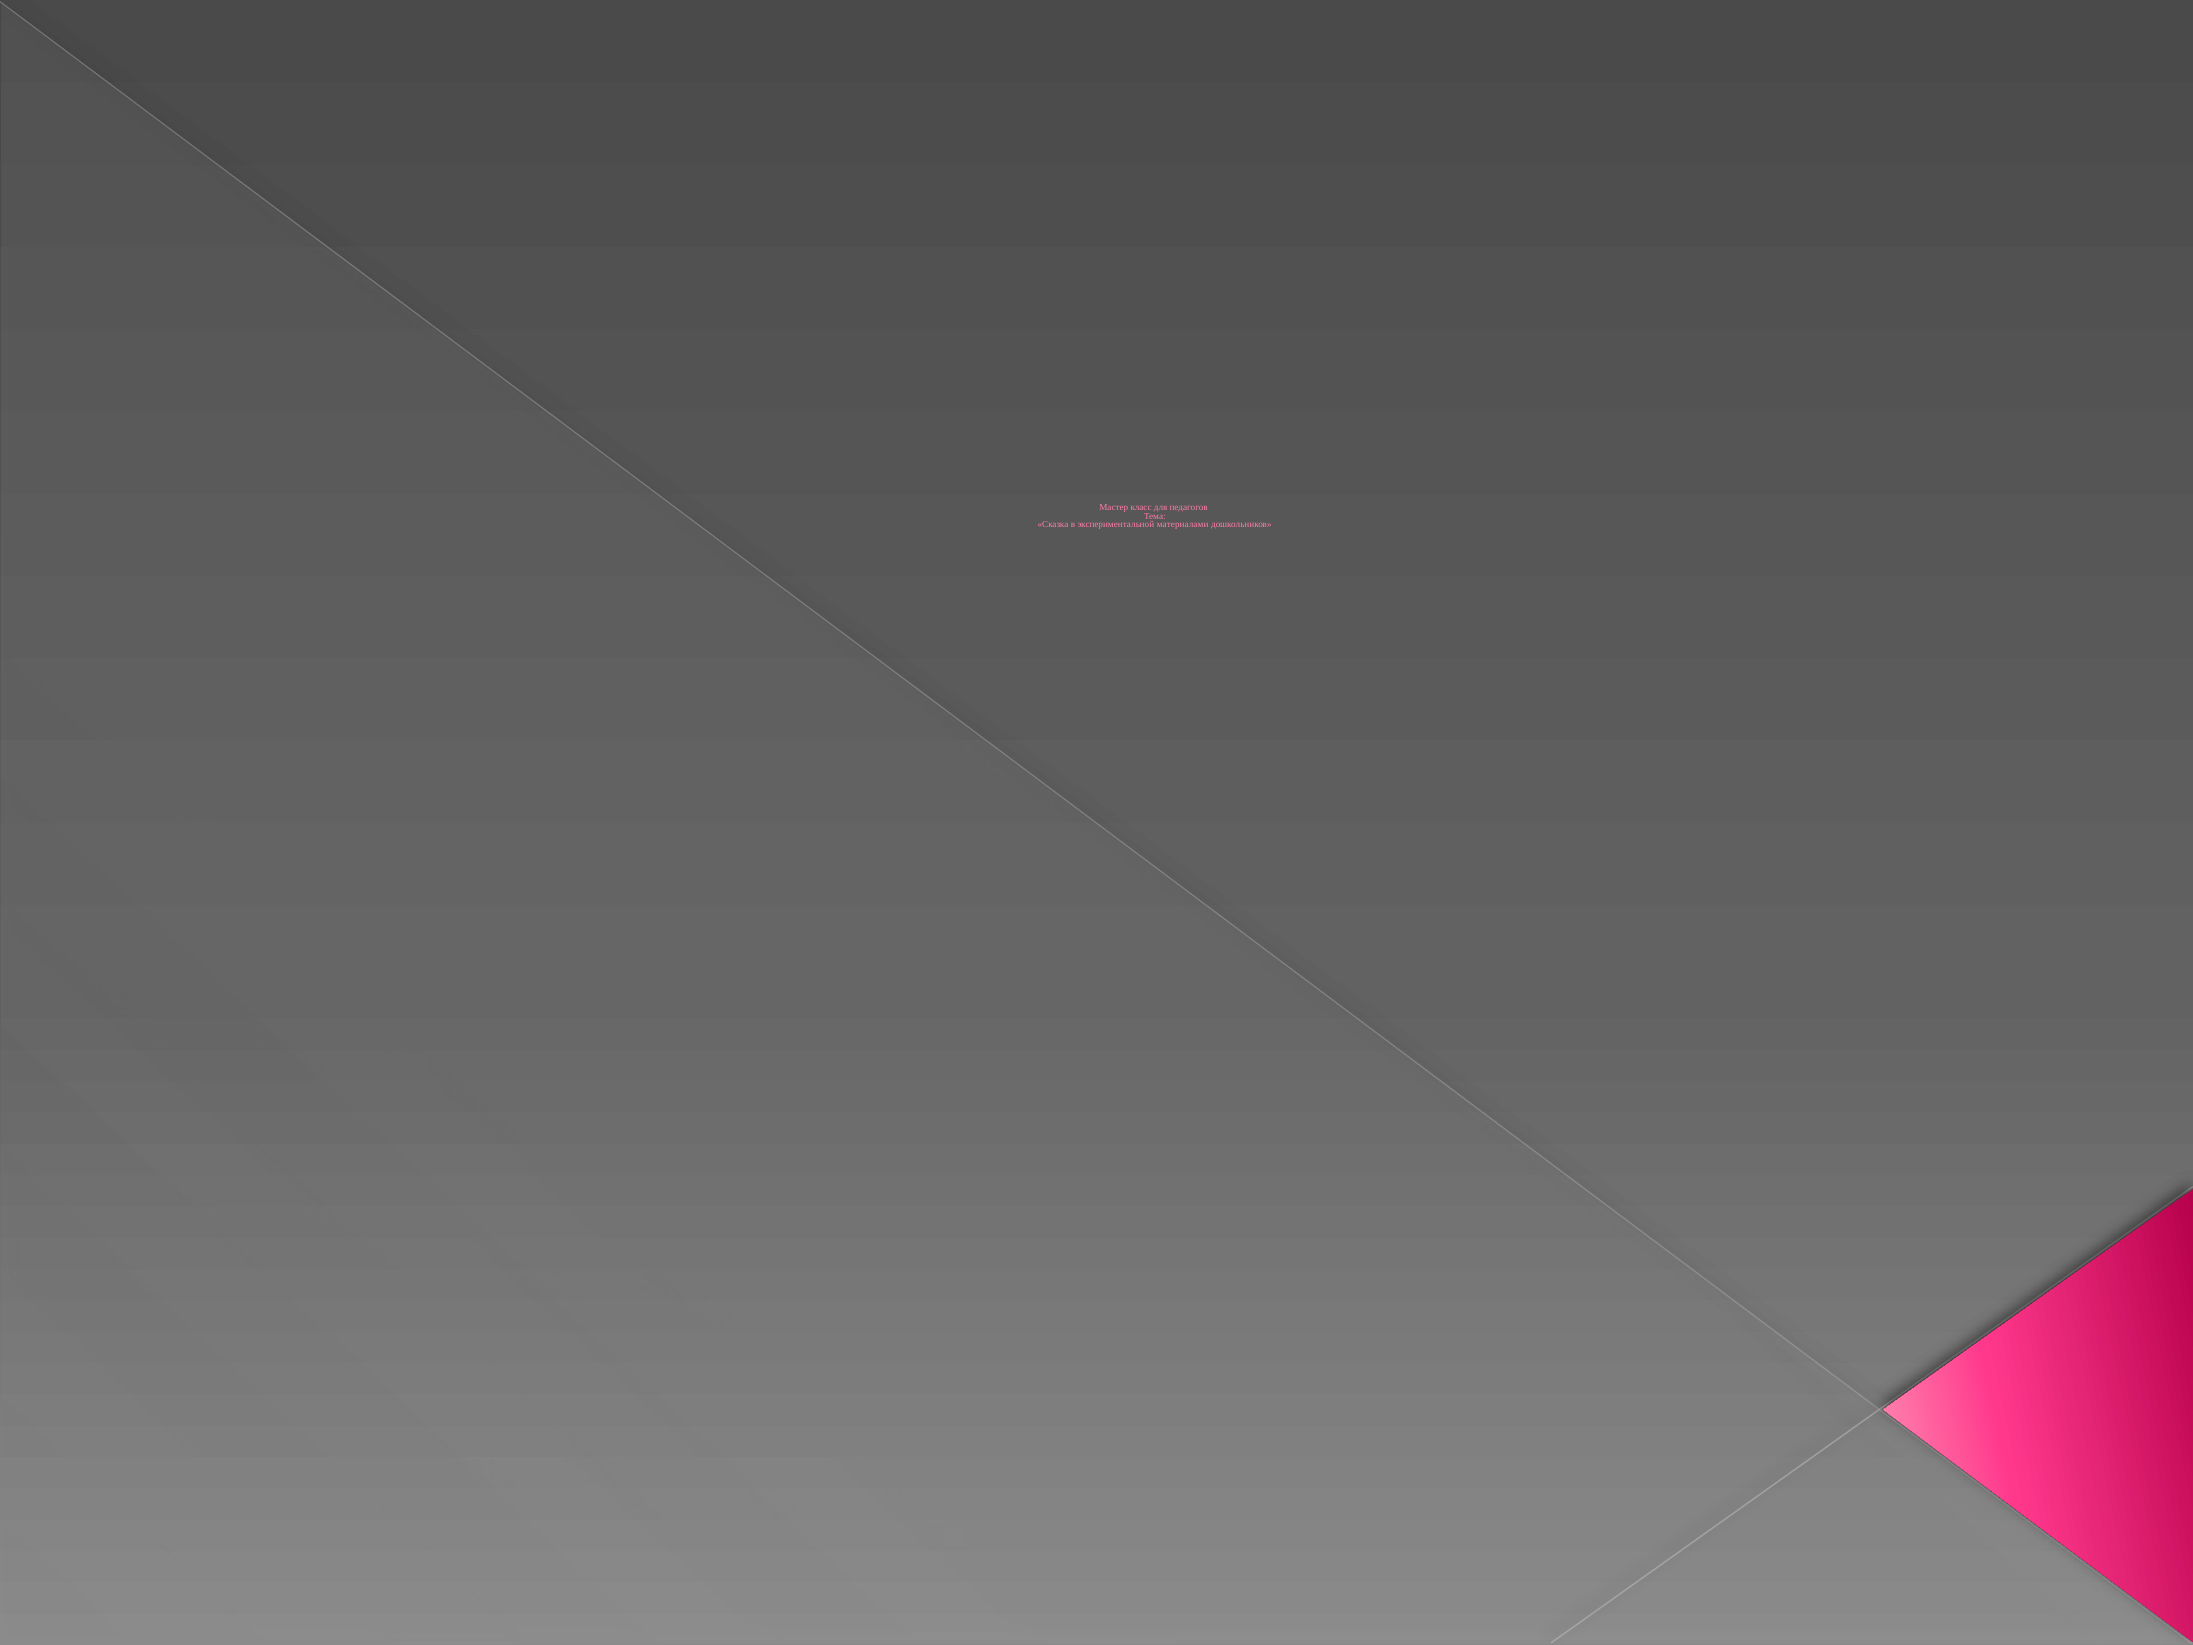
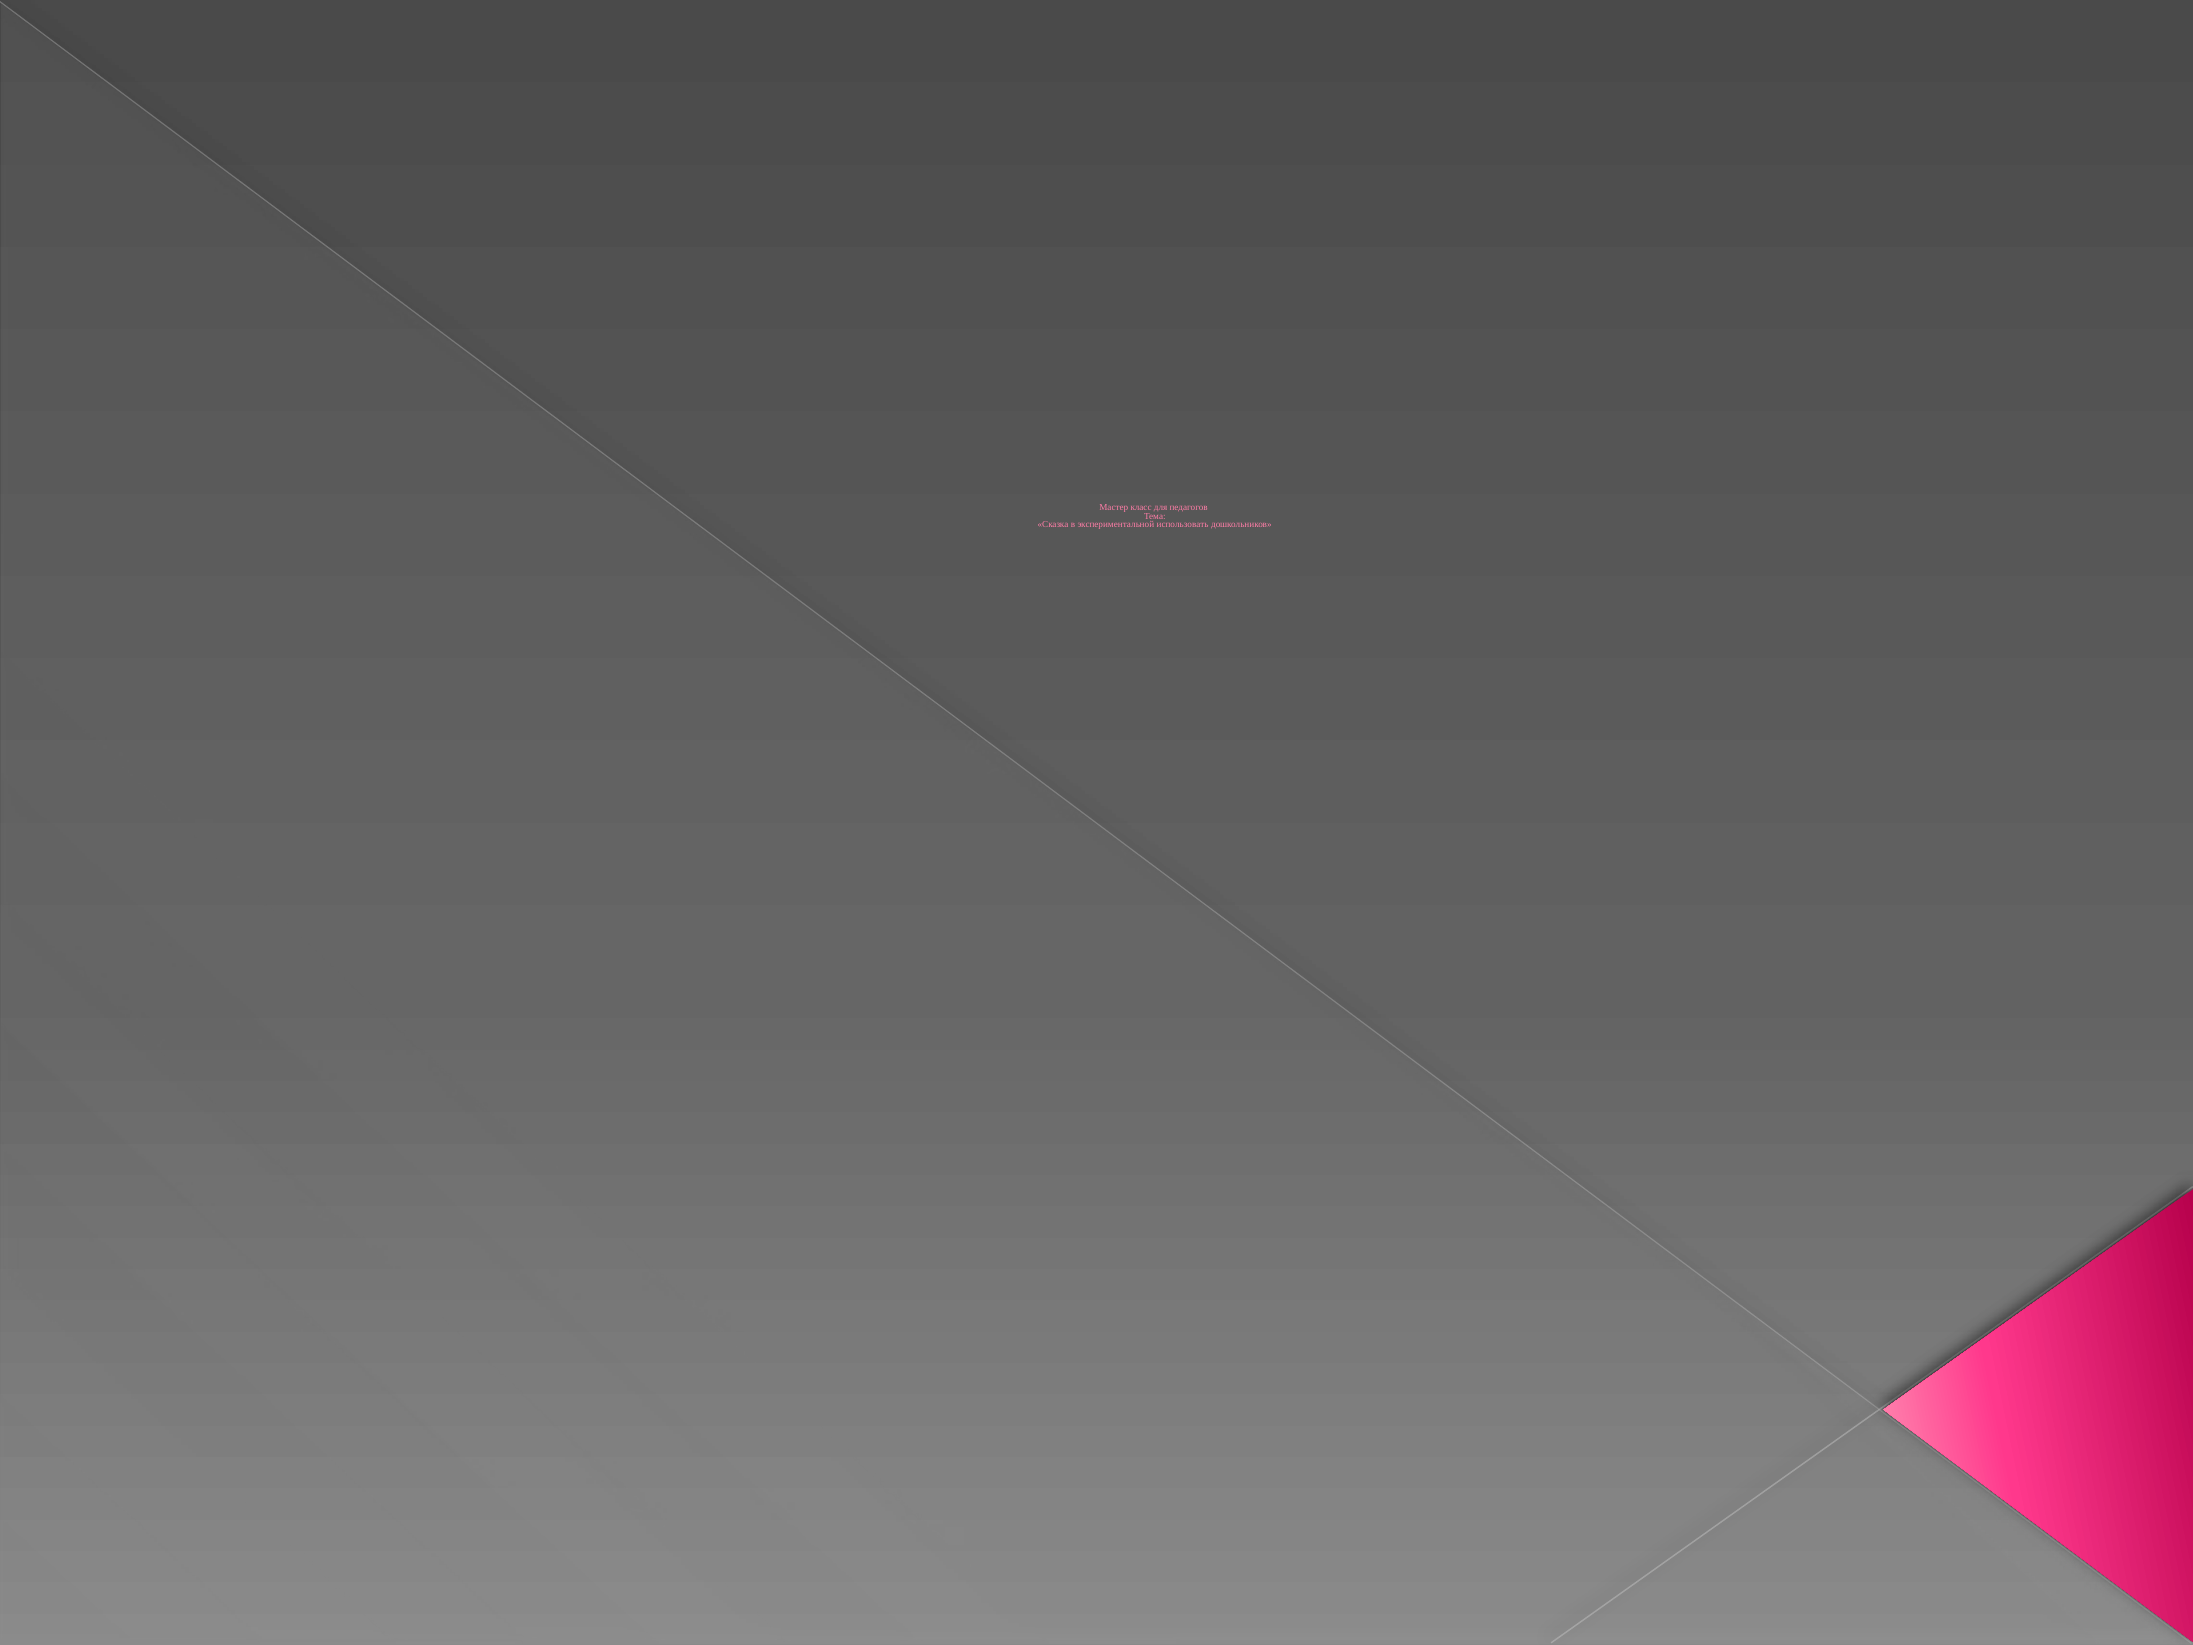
материалами: материалами -> использовать (1183, 525)
